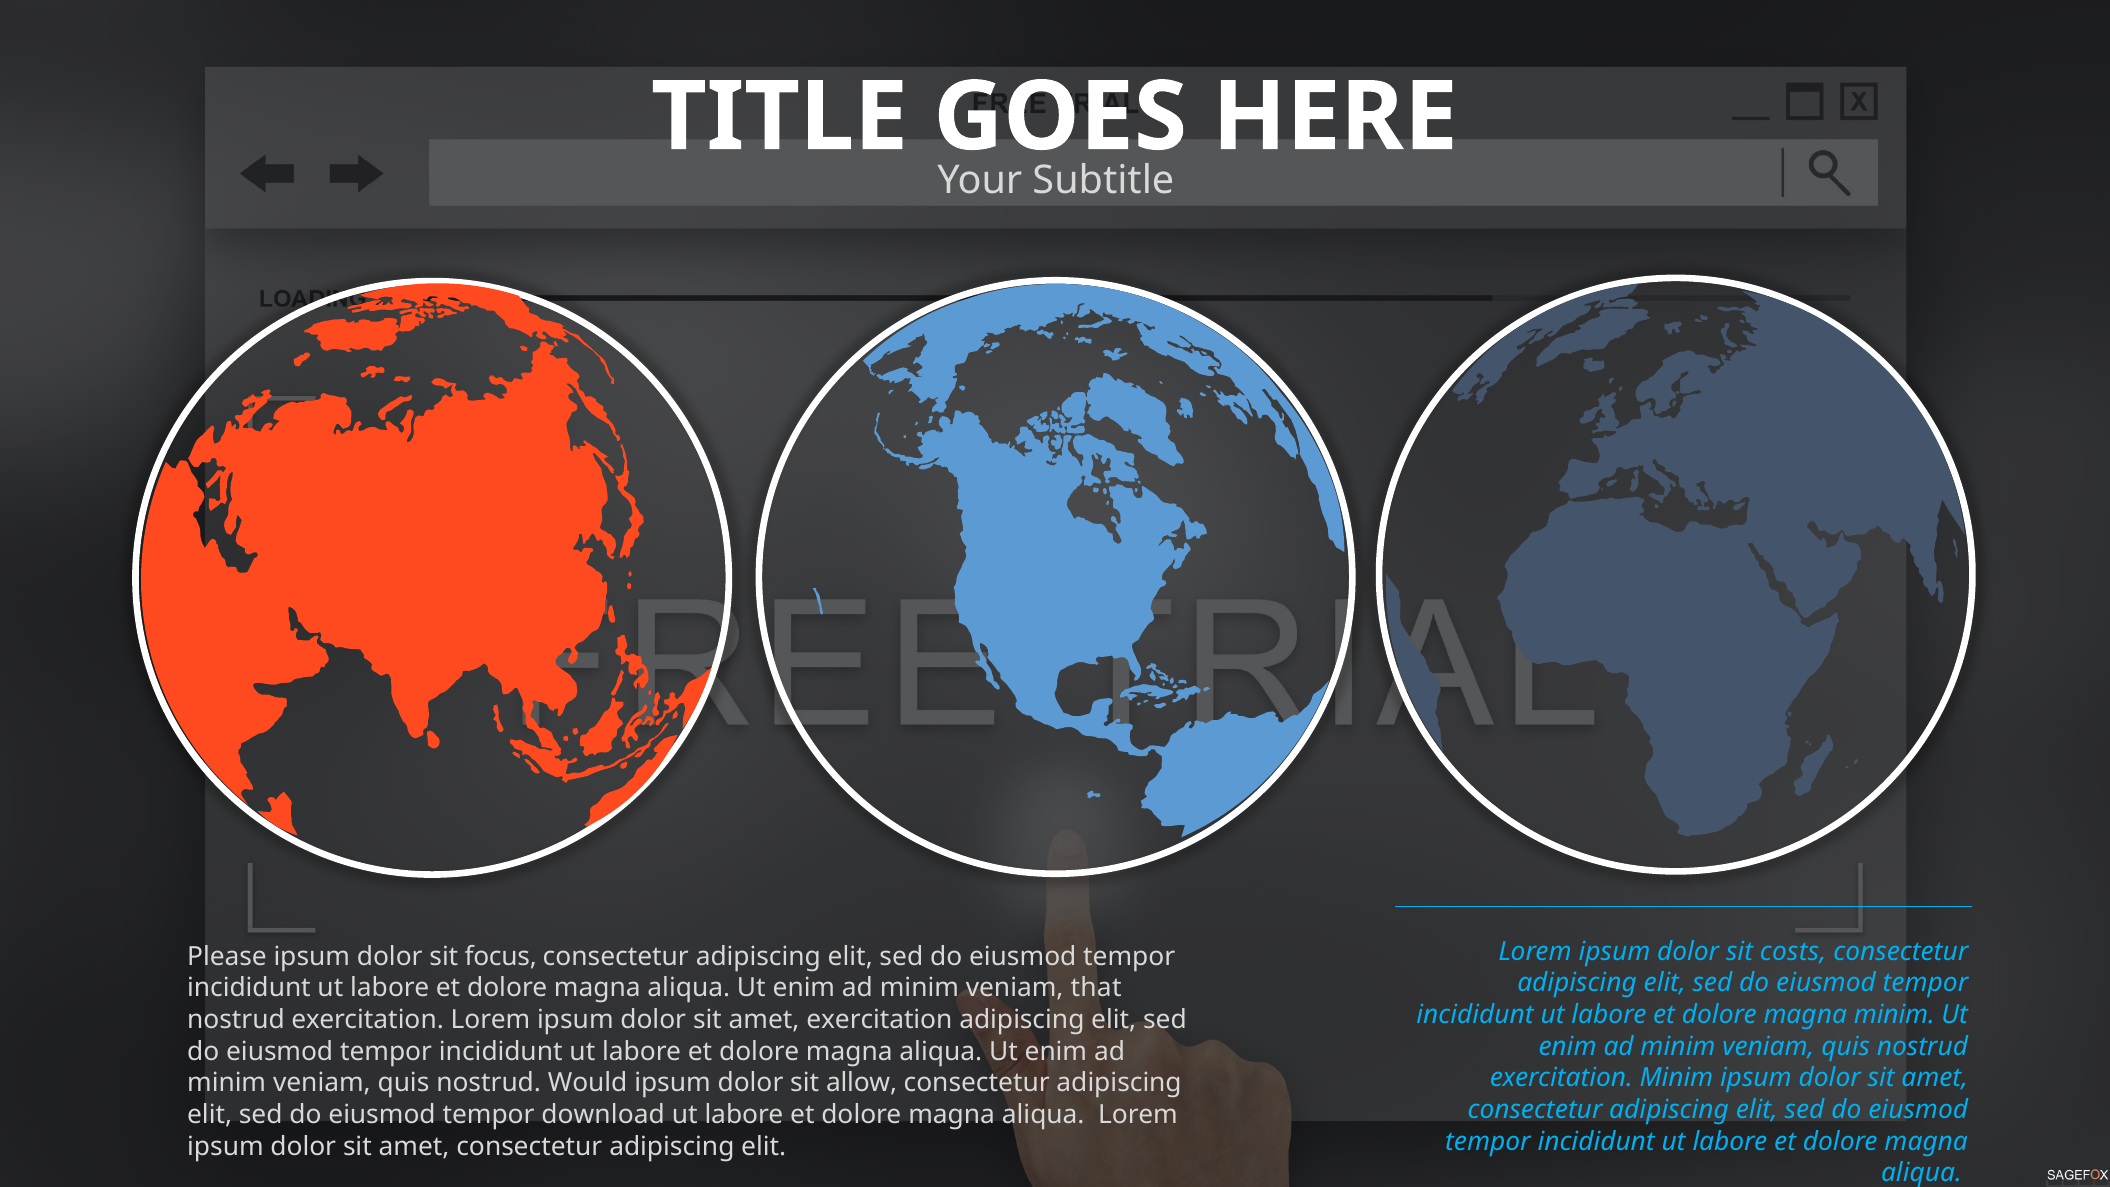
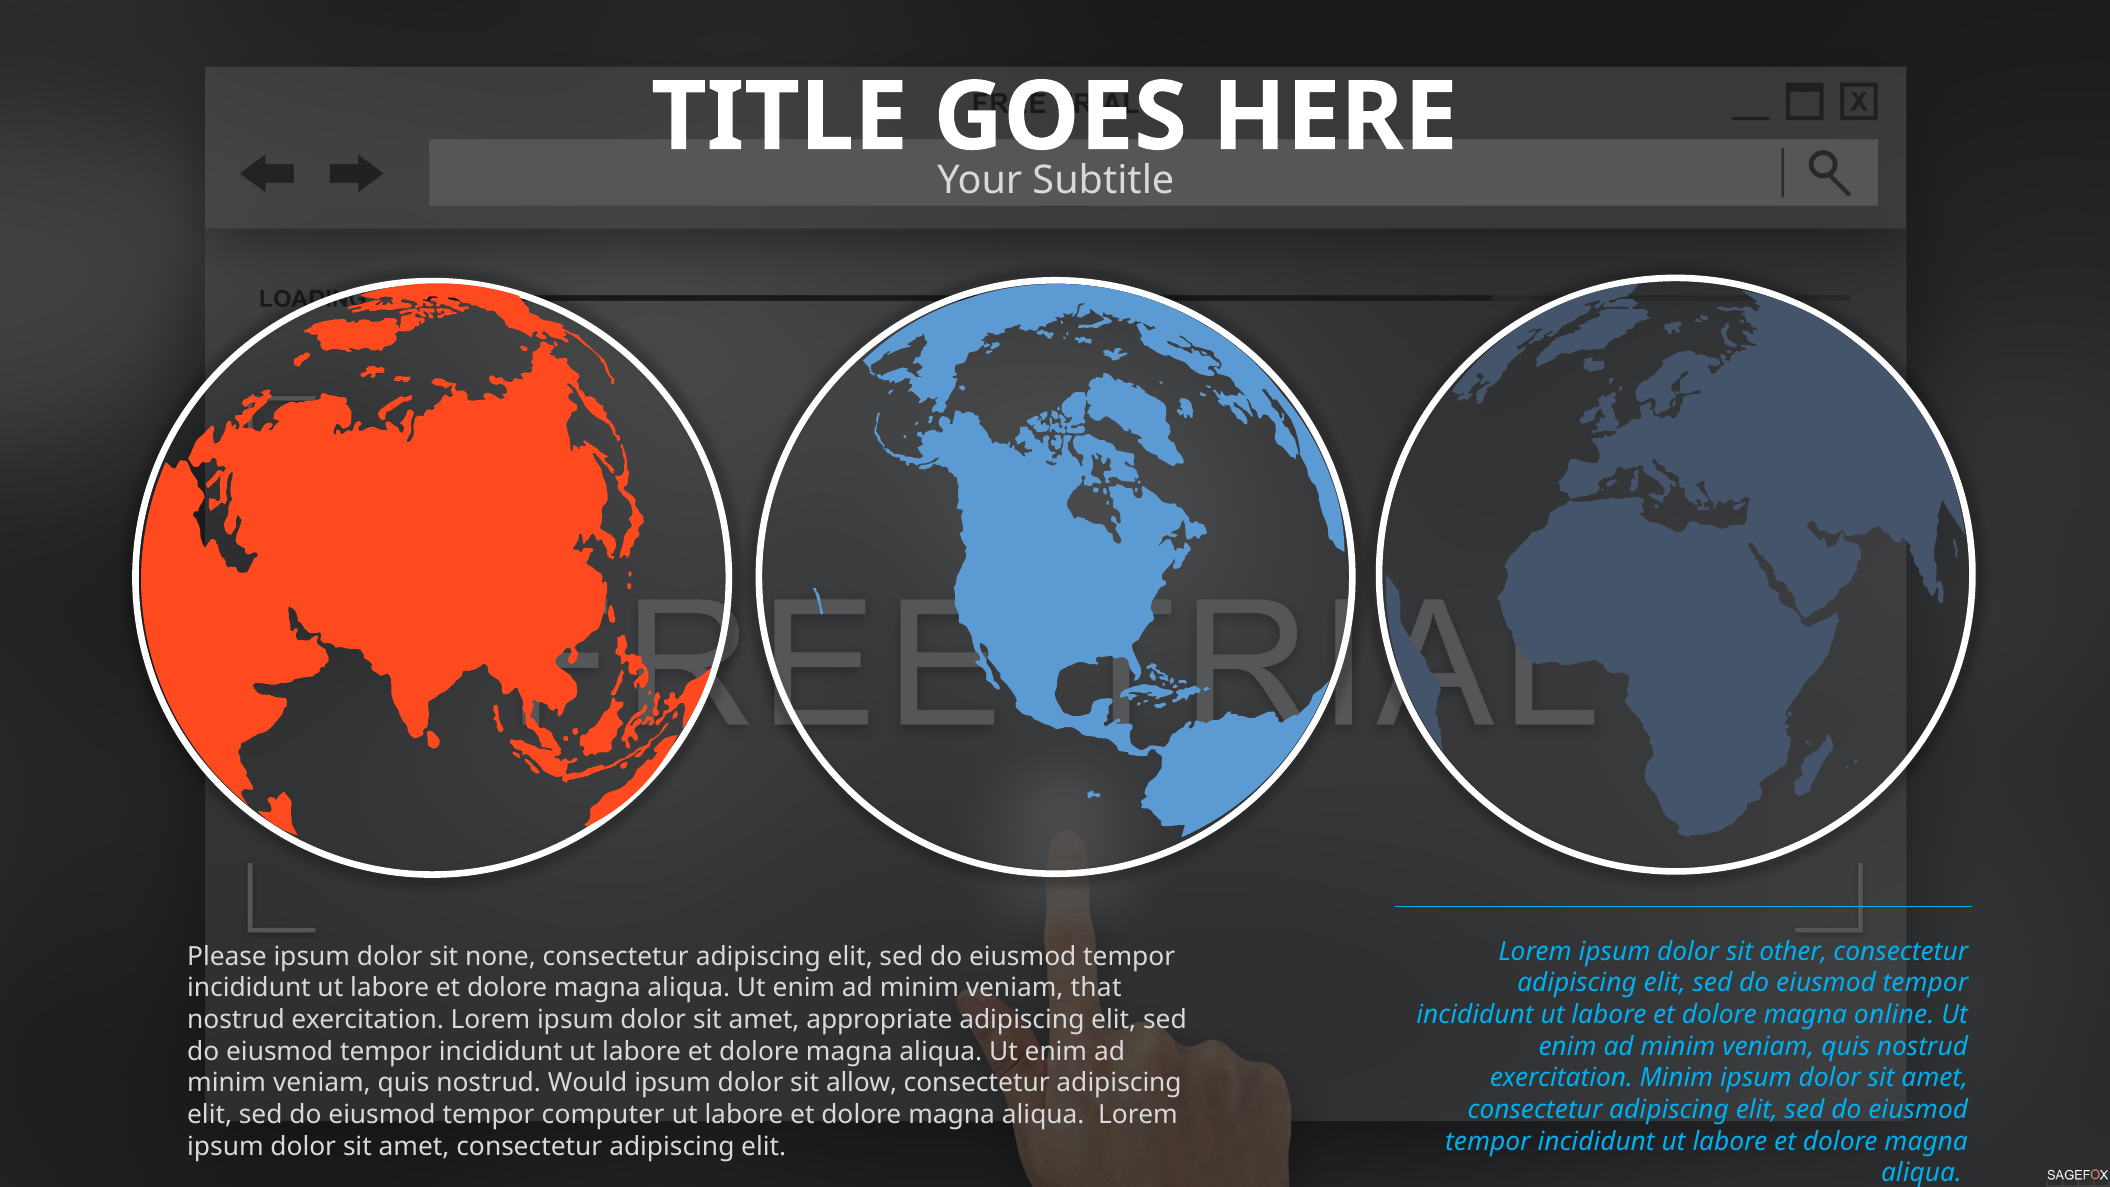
costs: costs -> other (1793, 951)
focus: focus -> none (500, 956)
magna minim: minim -> online (1894, 1015)
amet exercitation: exercitation -> appropriate (879, 1020)
download: download -> computer (603, 1115)
